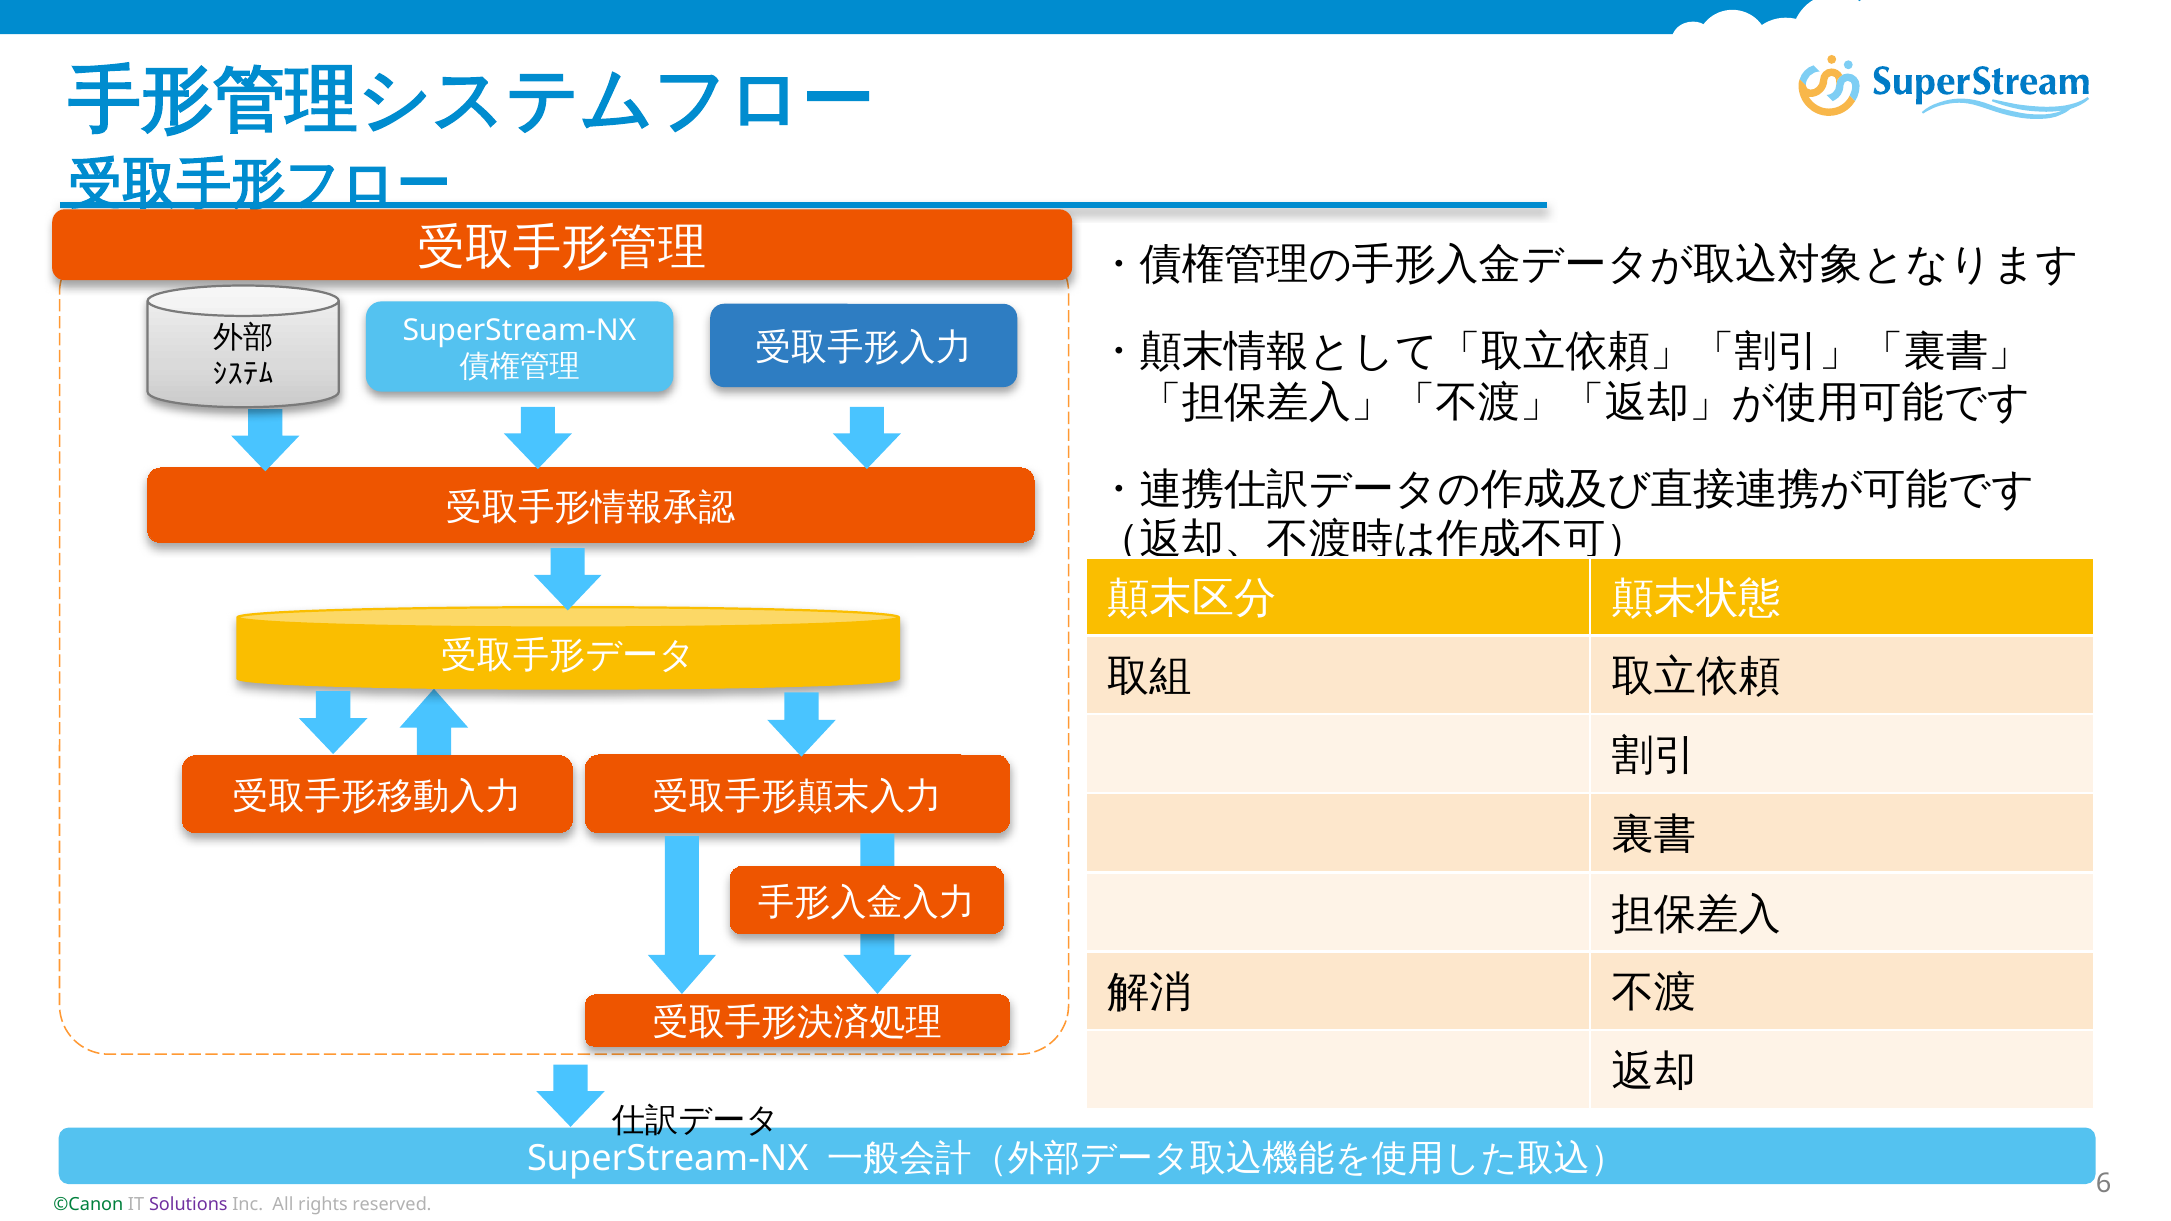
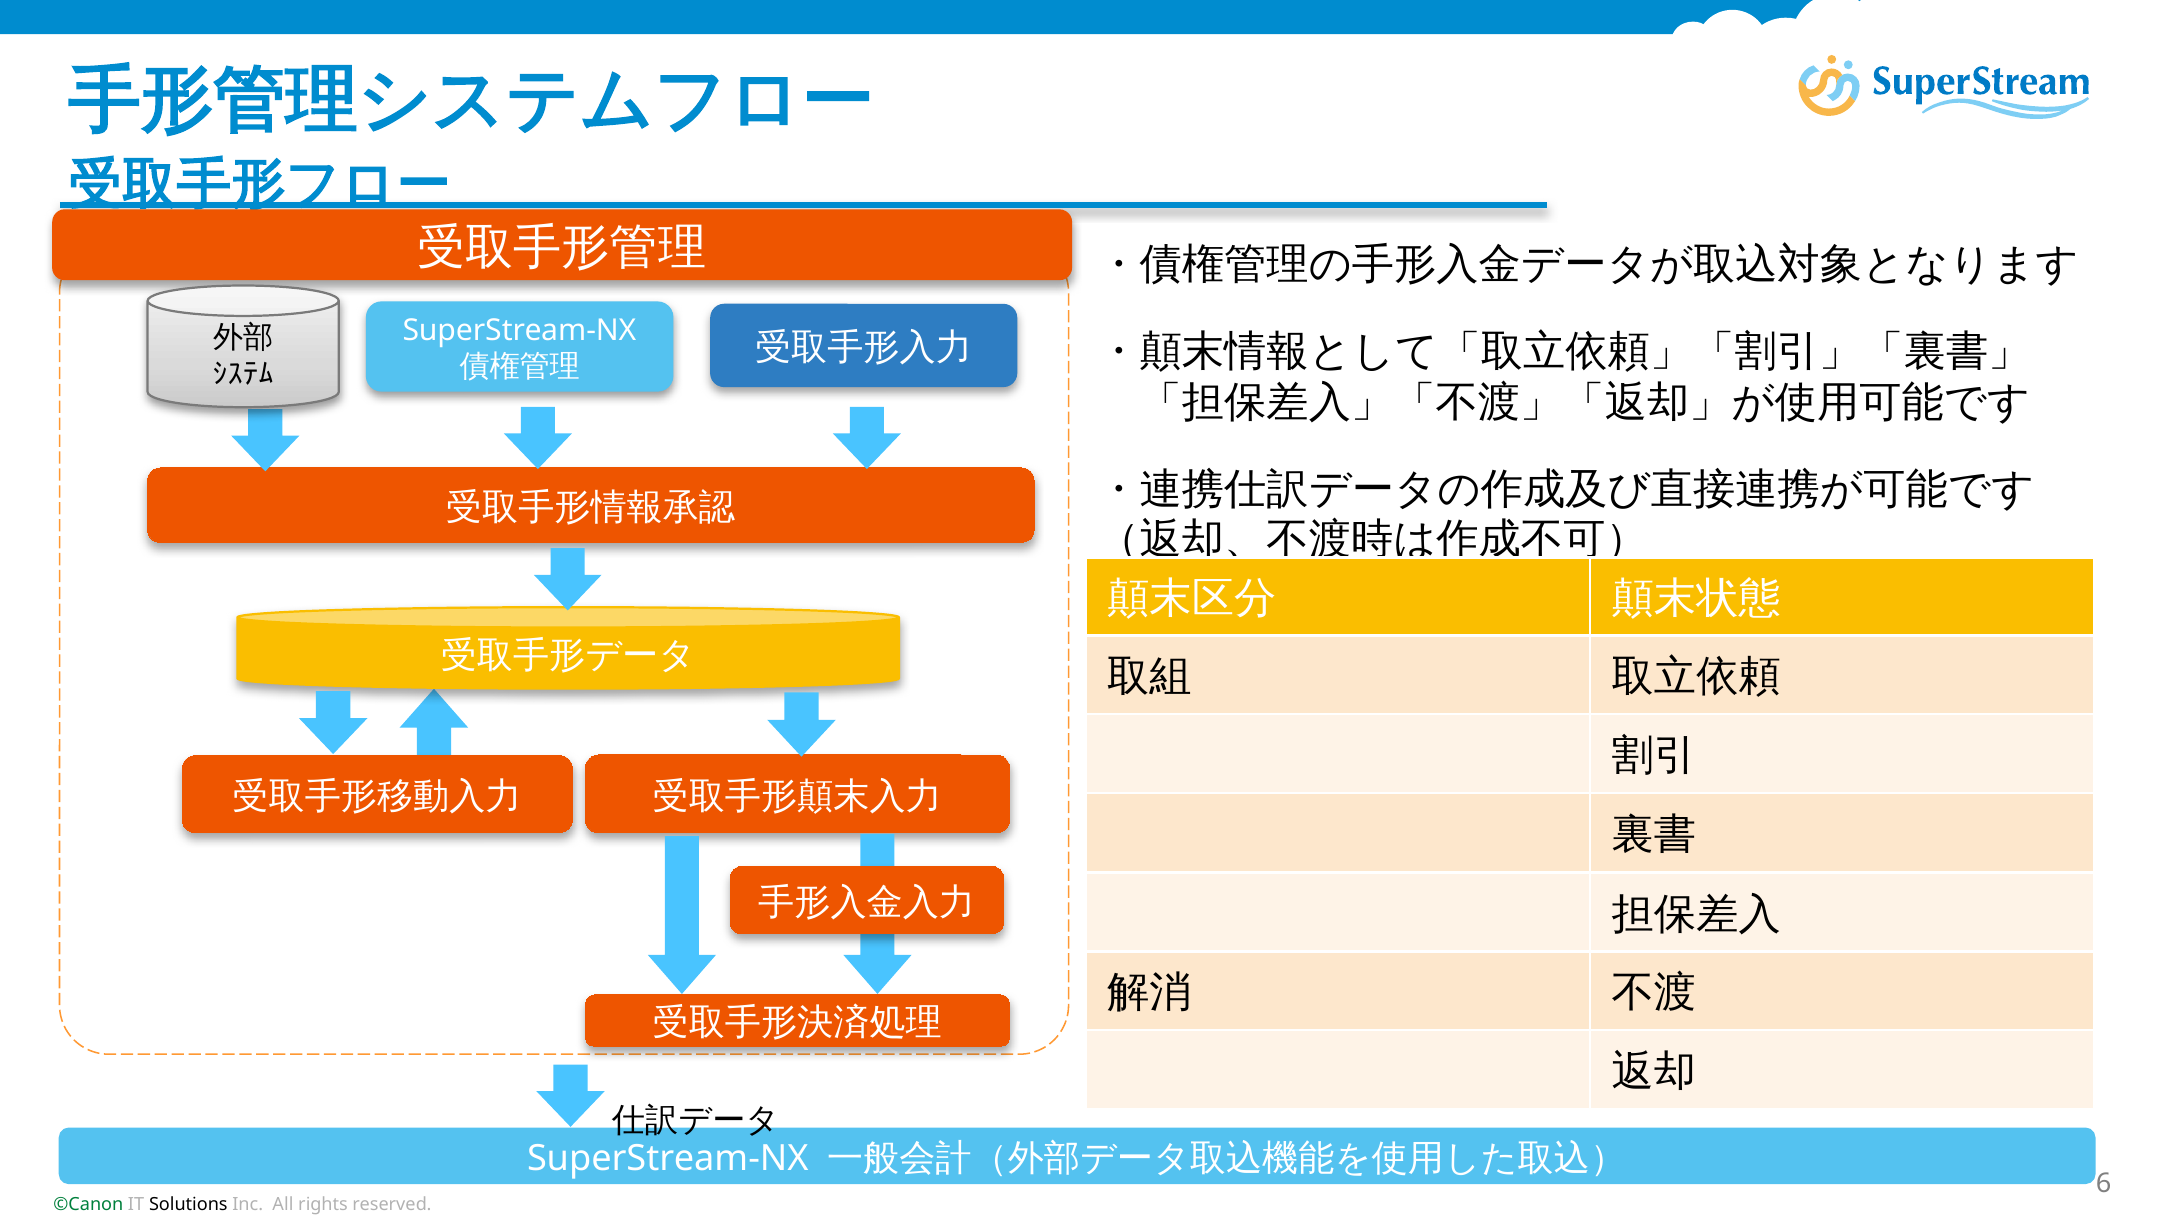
Solutions colour: purple -> black (188, 1204)
